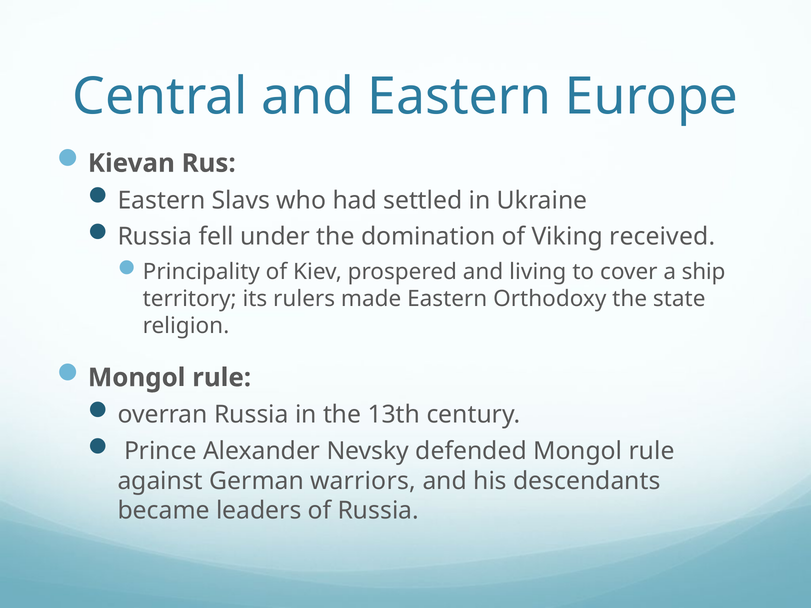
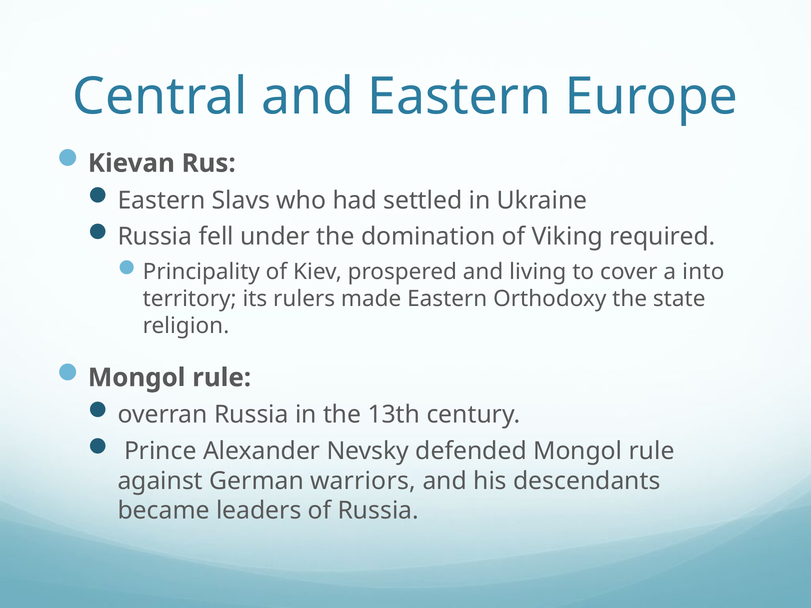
received: received -> required (662, 237)
ship: ship -> into (703, 272)
